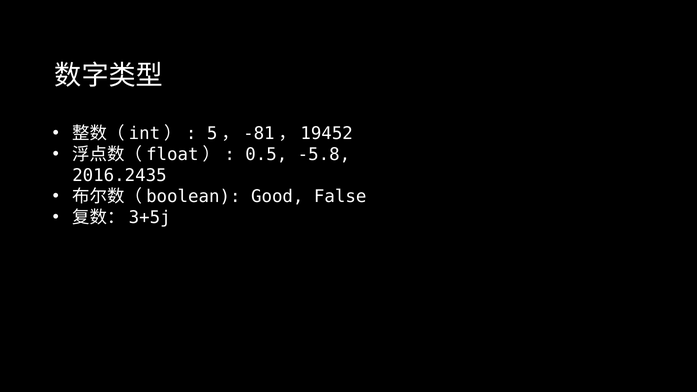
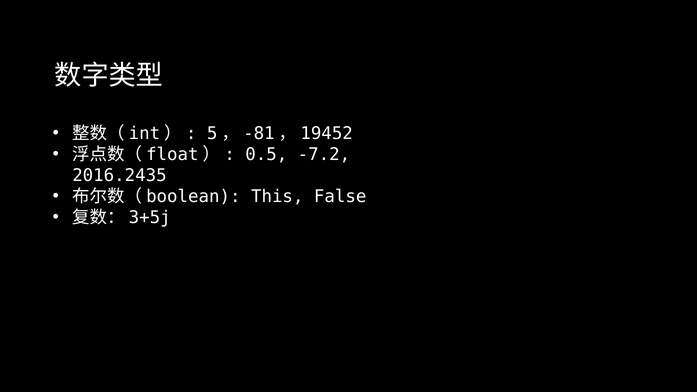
-5.8: -5.8 -> -7.2 (324, 155)
Good: Good -> This (277, 196)
